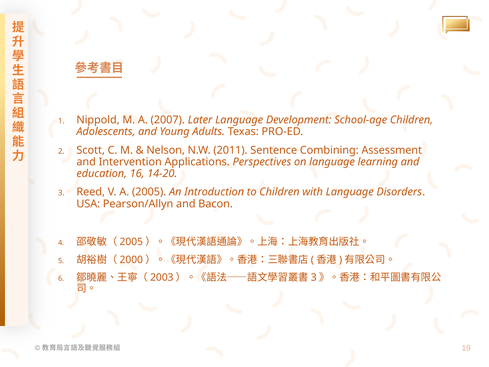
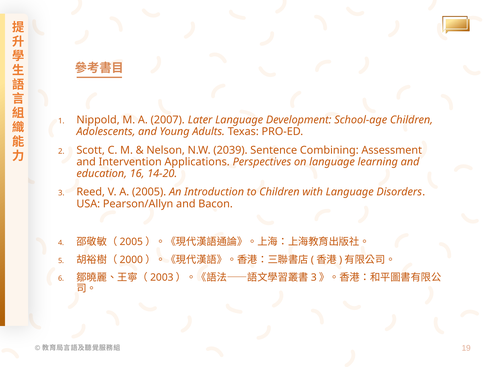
2011: 2011 -> 2039 (230, 150)
